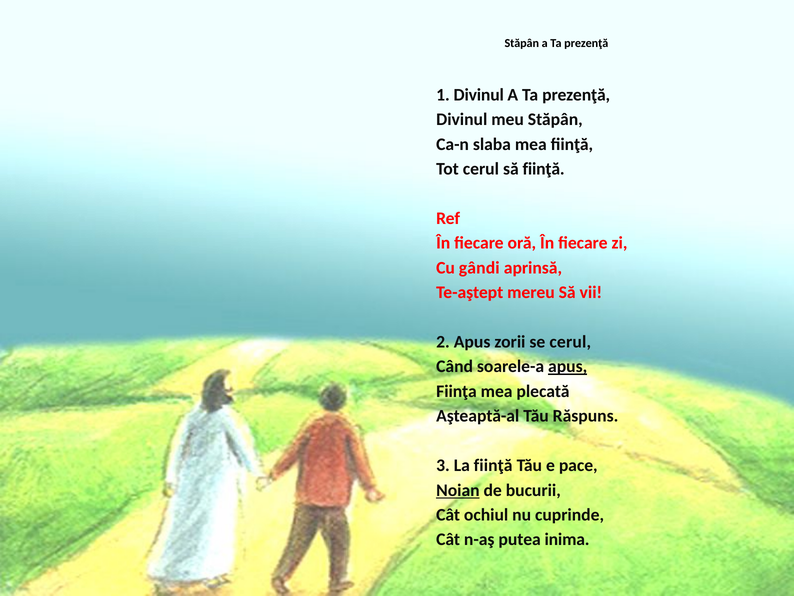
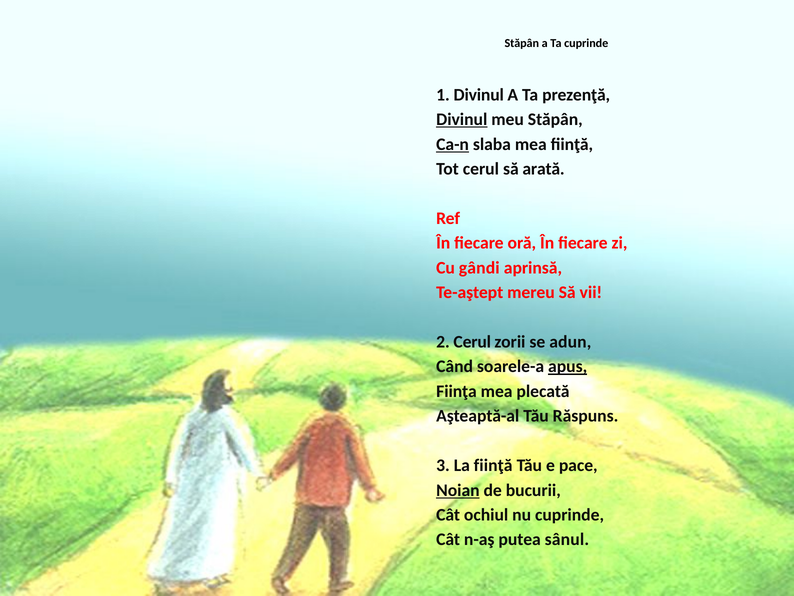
prezenţă: prezenţă -> cuprinde (586, 43)
Divinul underline: none -> present (462, 119)
Ca-n underline: none -> present (453, 144)
să fiinţă: fiinţă -> arată (544, 169)
2 Apus: Apus -> Cerul (472, 342)
se cerul: cerul -> adun (570, 342)
inima: inima -> sânul (567, 539)
